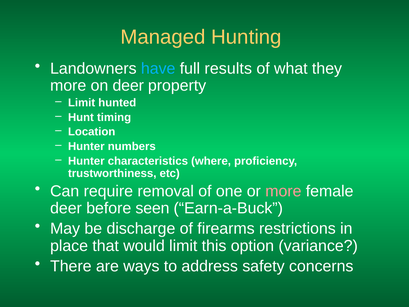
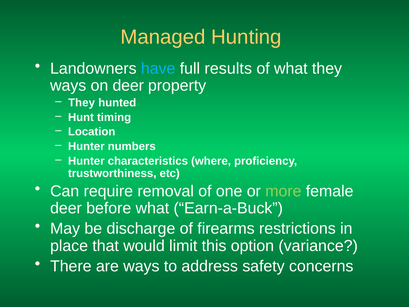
more: more -> ways (68, 86)
Limit: Limit -> They (82, 103)
more colour: pink -> light green (283, 191)
before seen: seen -> what (152, 208)
